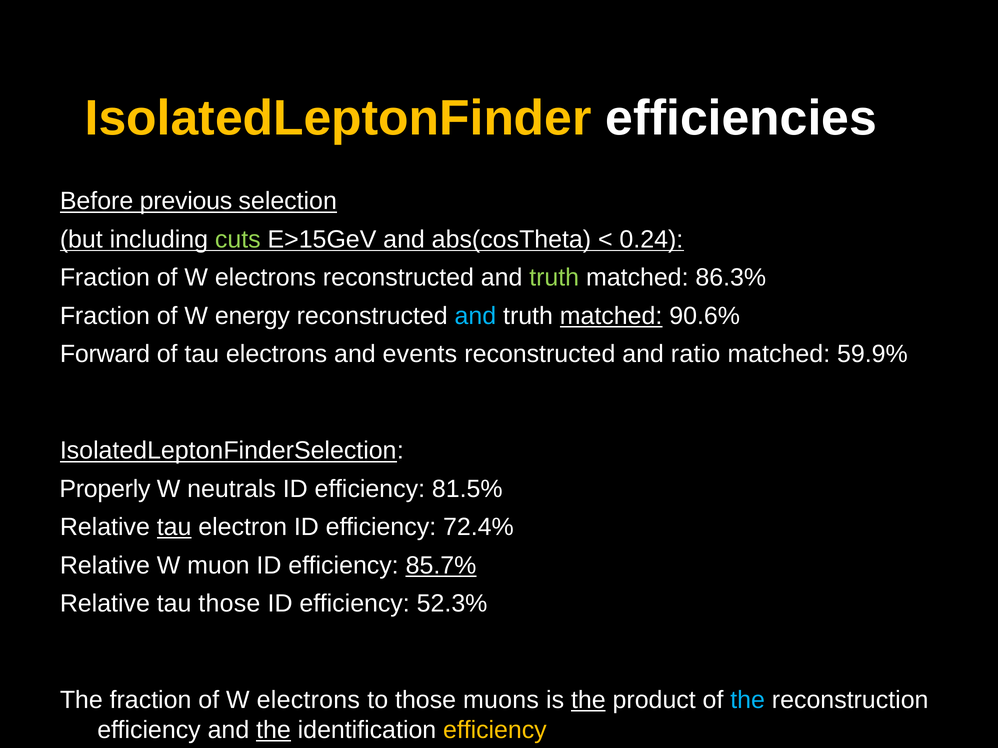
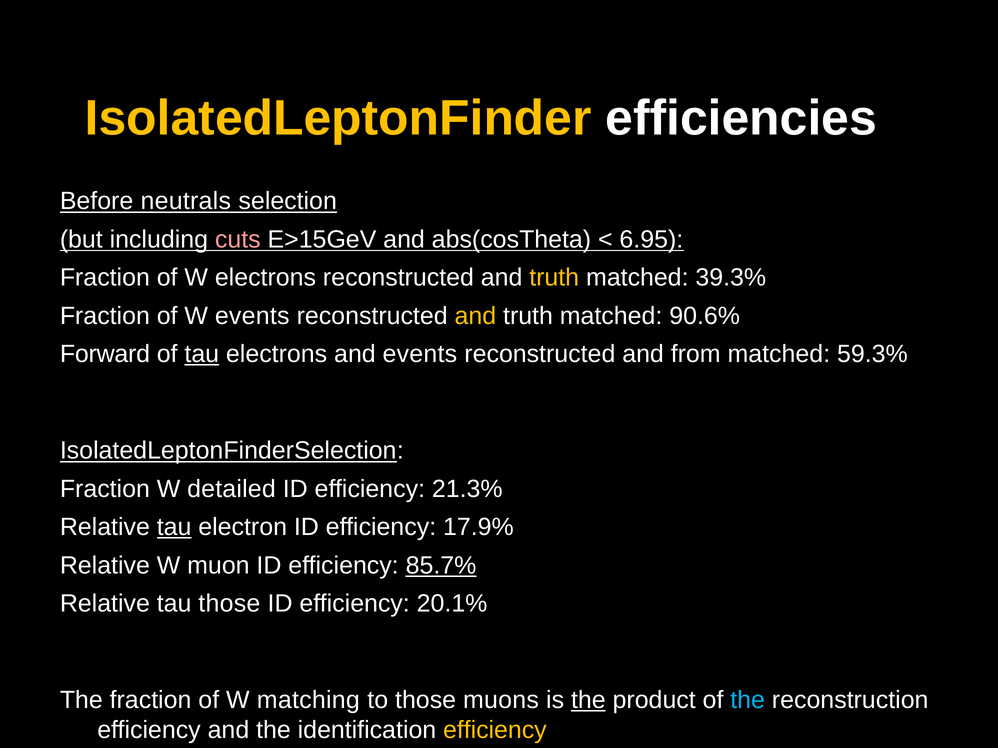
previous: previous -> neutrals (186, 201)
cuts colour: light green -> pink (238, 240)
0.24: 0.24 -> 6.95 (651, 240)
truth colour: light green -> yellow (554, 278)
86.3%: 86.3% -> 39.3% (731, 278)
W energy: energy -> events (252, 316)
and colour: light blue -> yellow (475, 316)
matched underline: present -> none (611, 316)
tau underline: none -> present (202, 354)
ratio: ratio -> from (696, 354)
59.9%: 59.9% -> 59.3% (872, 354)
Properly: Properly -> Fraction (105, 489)
neutrals: neutrals -> detailed (231, 489)
81.5%: 81.5% -> 21.3% (467, 489)
72.4%: 72.4% -> 17.9% (478, 527)
52.3%: 52.3% -> 20.1% (452, 604)
electrons: electrons -> matching (308, 701)
the underline: present -> none (274, 730)
